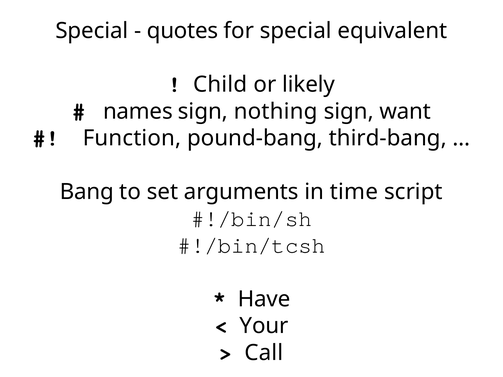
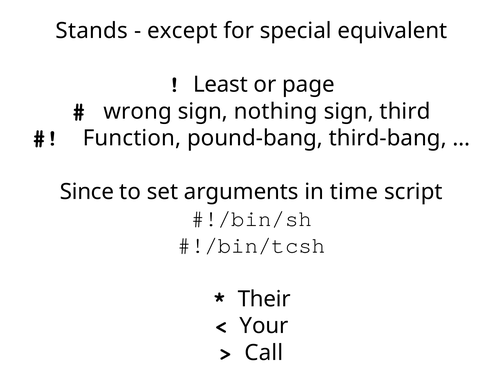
Special: Special -> Stands (92, 31)
quotes: quotes -> except (182, 31)
Child: Child -> Least (220, 85)
likely: likely -> page (309, 85)
names: names -> wrong (138, 111)
want: want -> third (405, 111)
Bang: Bang -> Since (87, 192)
Have: Have -> Their (264, 299)
